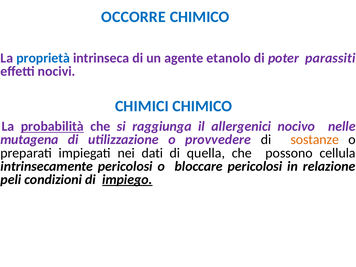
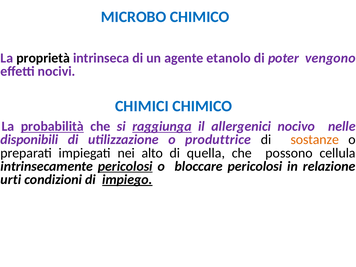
OCCORRE: OCCORRE -> MICROBO (134, 17)
proprietà colour: blue -> black (43, 58)
parassiti: parassiti -> vengono (330, 58)
raggiunga underline: none -> present (162, 126)
mutagena: mutagena -> disponibili (29, 140)
provvedere: provvedere -> produttrice (218, 140)
dati: dati -> alto (152, 153)
pericolosi underline: none -> present (125, 166)
peli: peli -> urti (11, 180)
